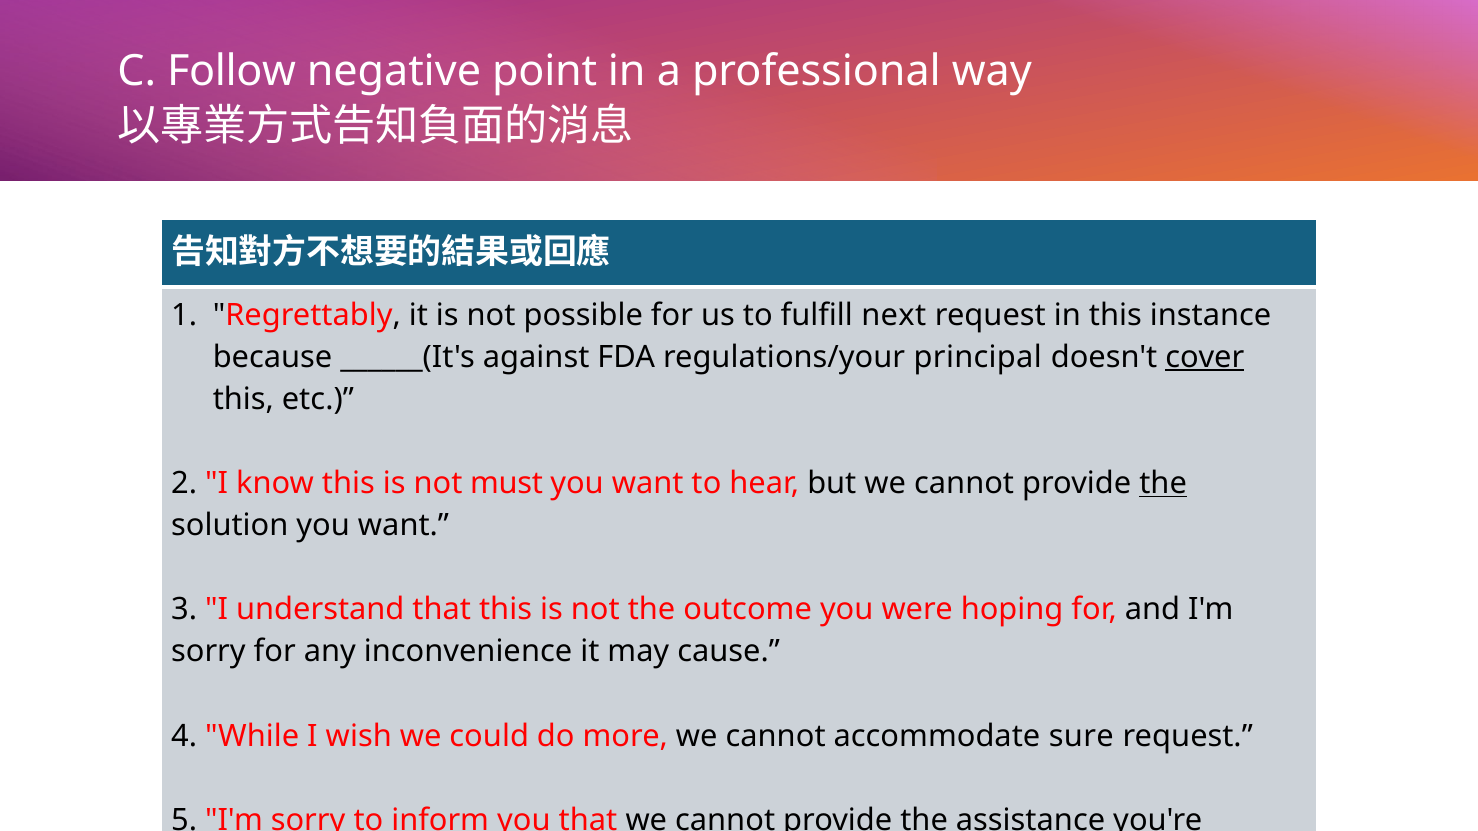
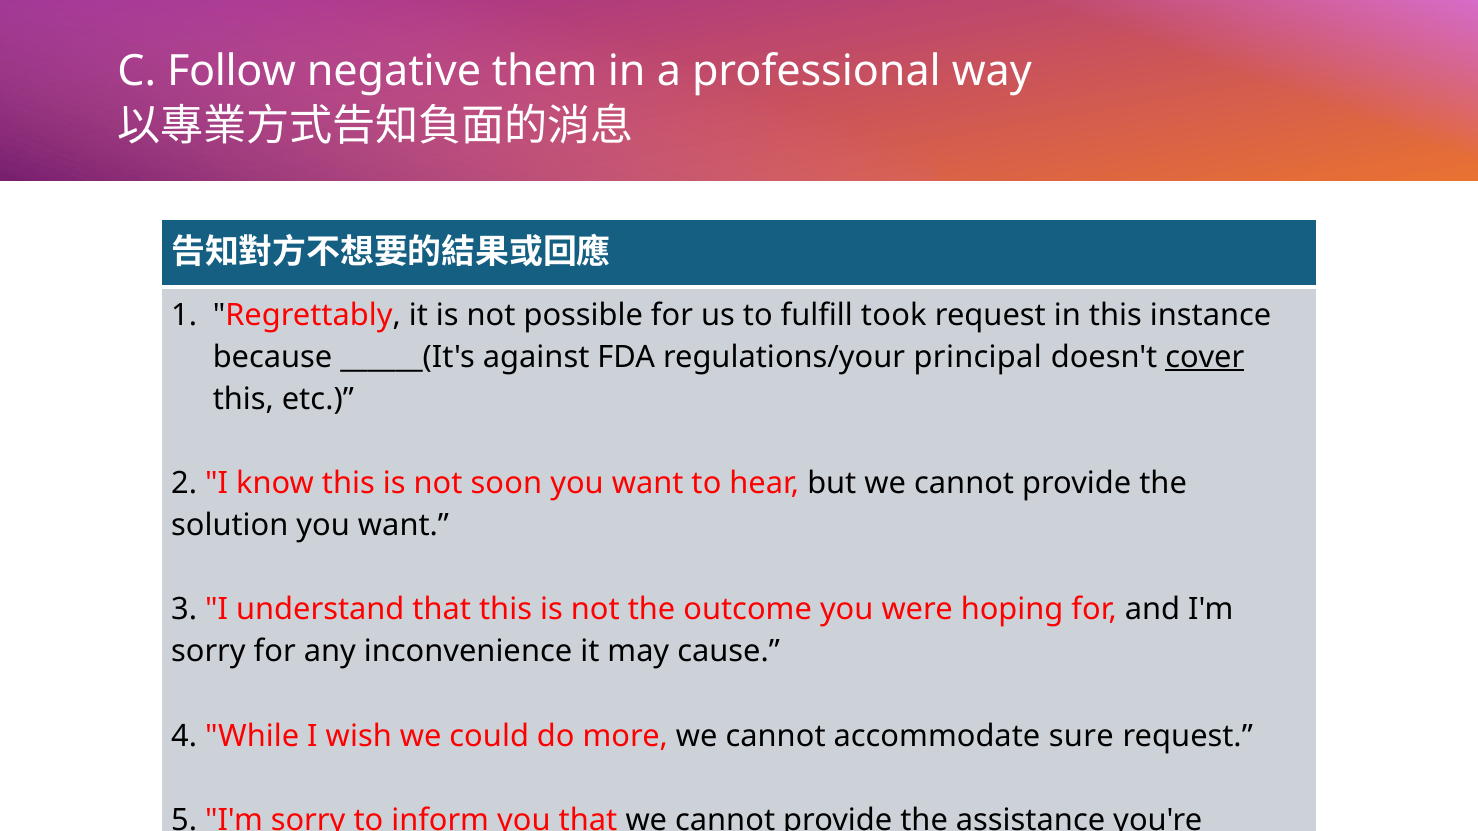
point: point -> them (545, 71)
next: next -> took (894, 315)
must: must -> soon (506, 484)
the underline: present -> none (1163, 484)
